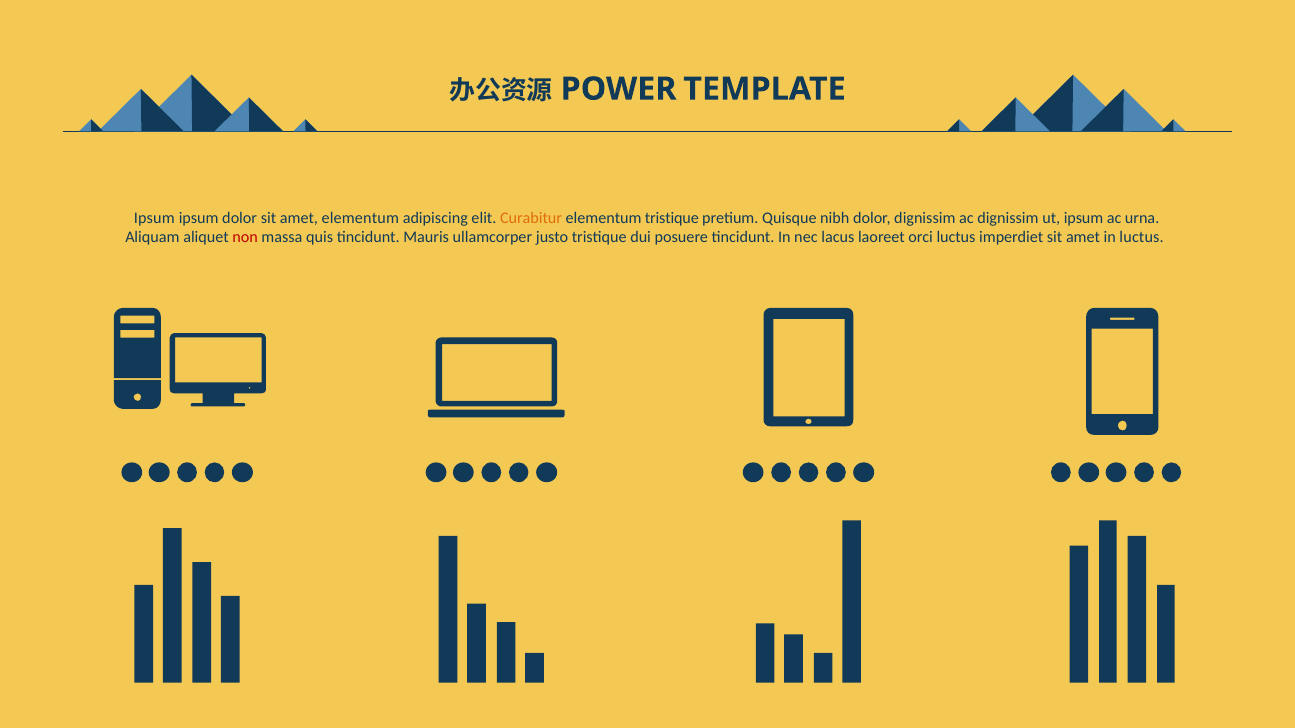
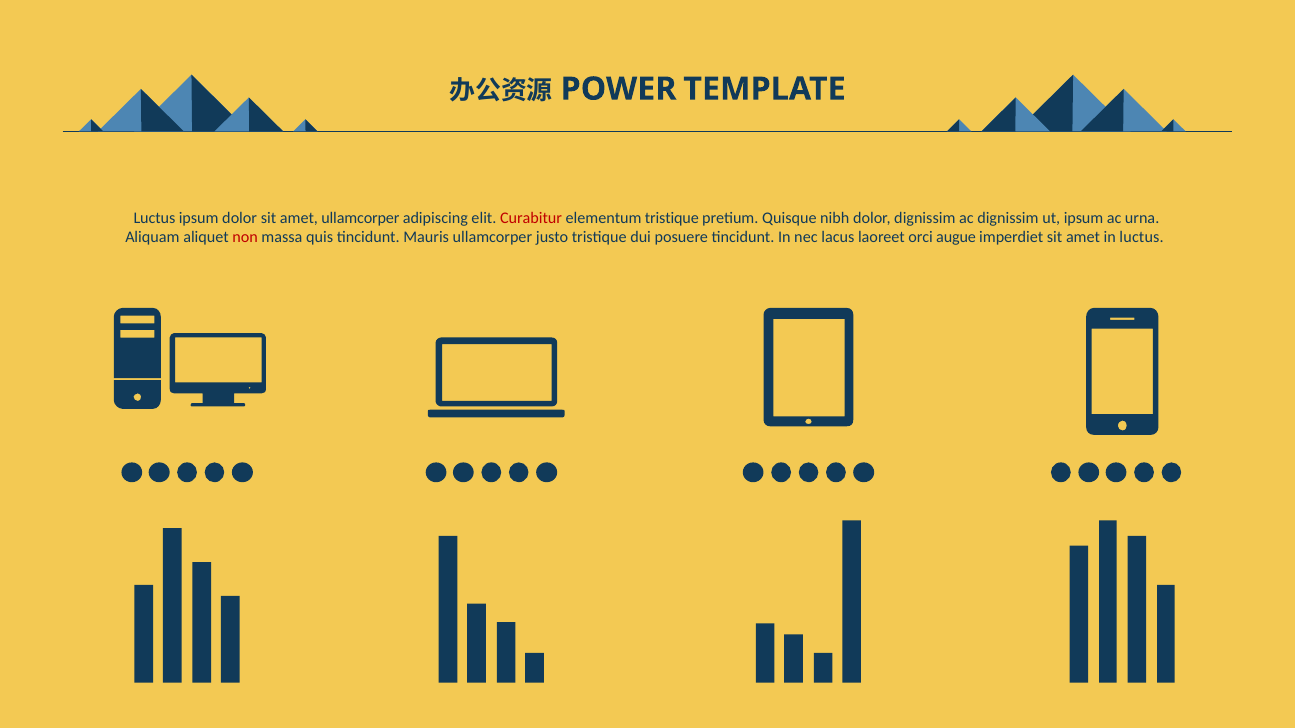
Ipsum: Ipsum -> Luctus (154, 218)
amet elementum: elementum -> ullamcorper (360, 218)
Curabitur colour: orange -> red (531, 218)
orci luctus: luctus -> augue (956, 238)
